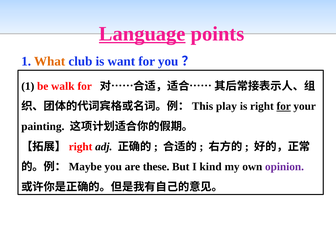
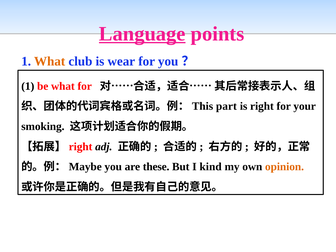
want: want -> wear (121, 61)
be walk: walk -> what (63, 86)
play: play -> part (226, 106)
for underline: present -> none (284, 106)
painting: painting -> smoking (43, 126)
opinion colour: purple -> orange (285, 167)
